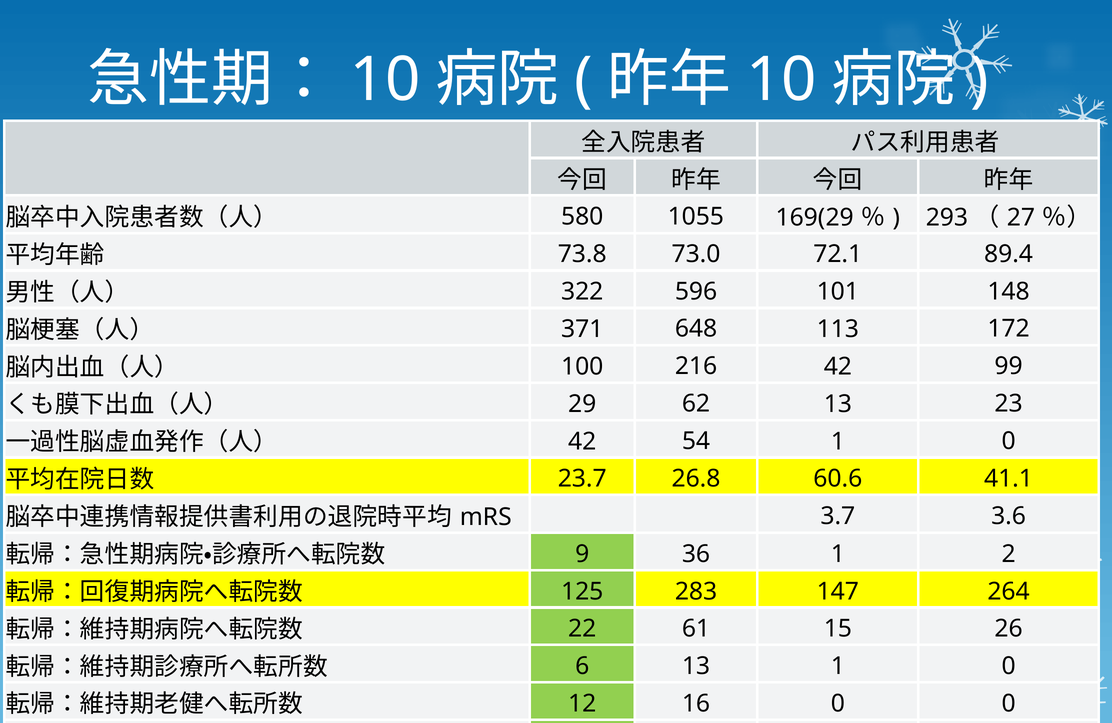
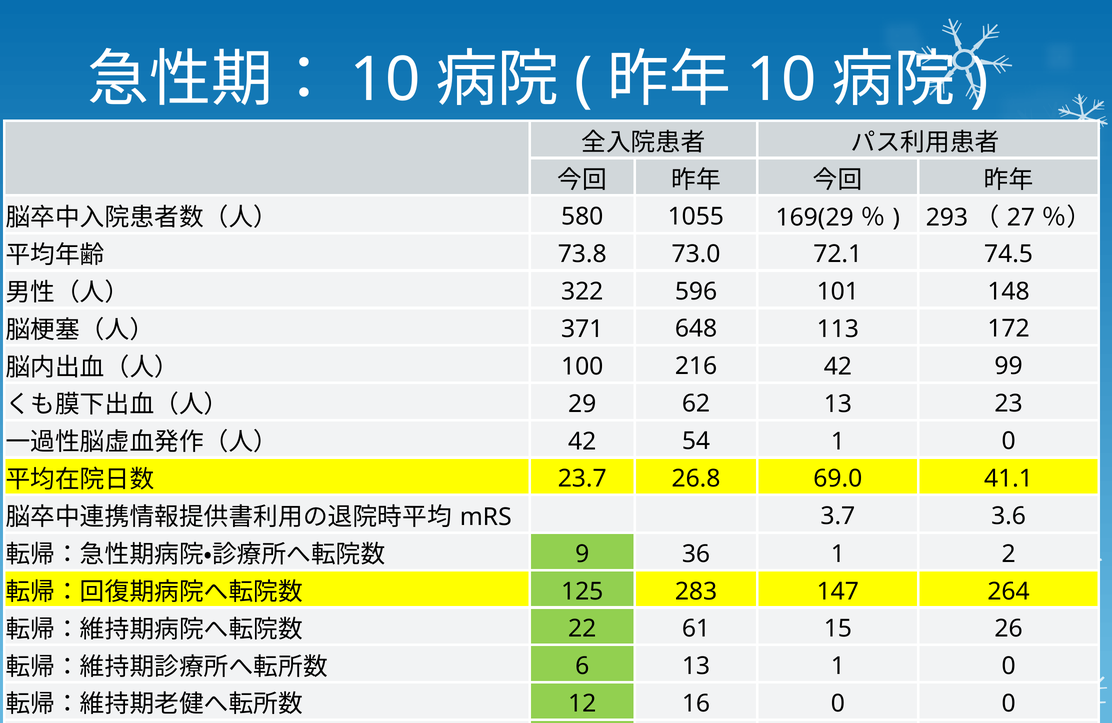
89.4: 89.4 -> 74.5 (1009, 254)
60.6: 60.6 -> 69.0 (838, 478)
